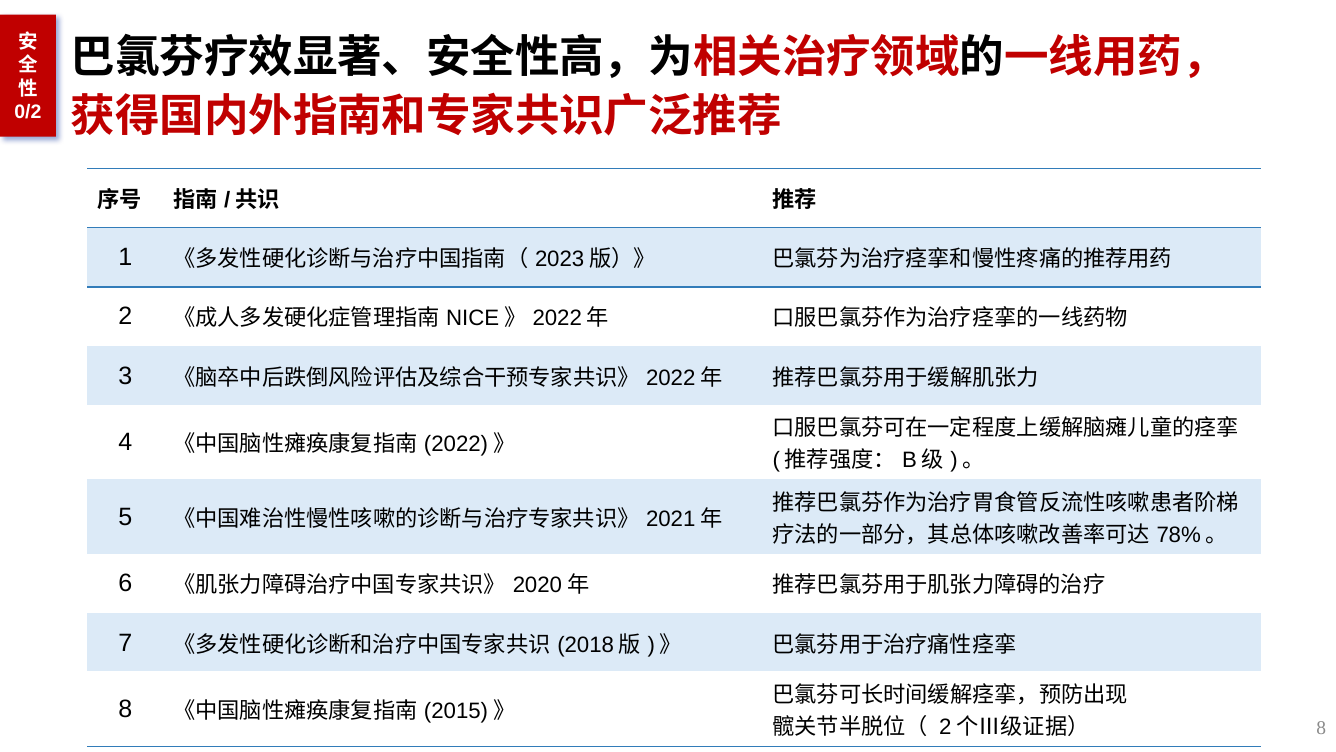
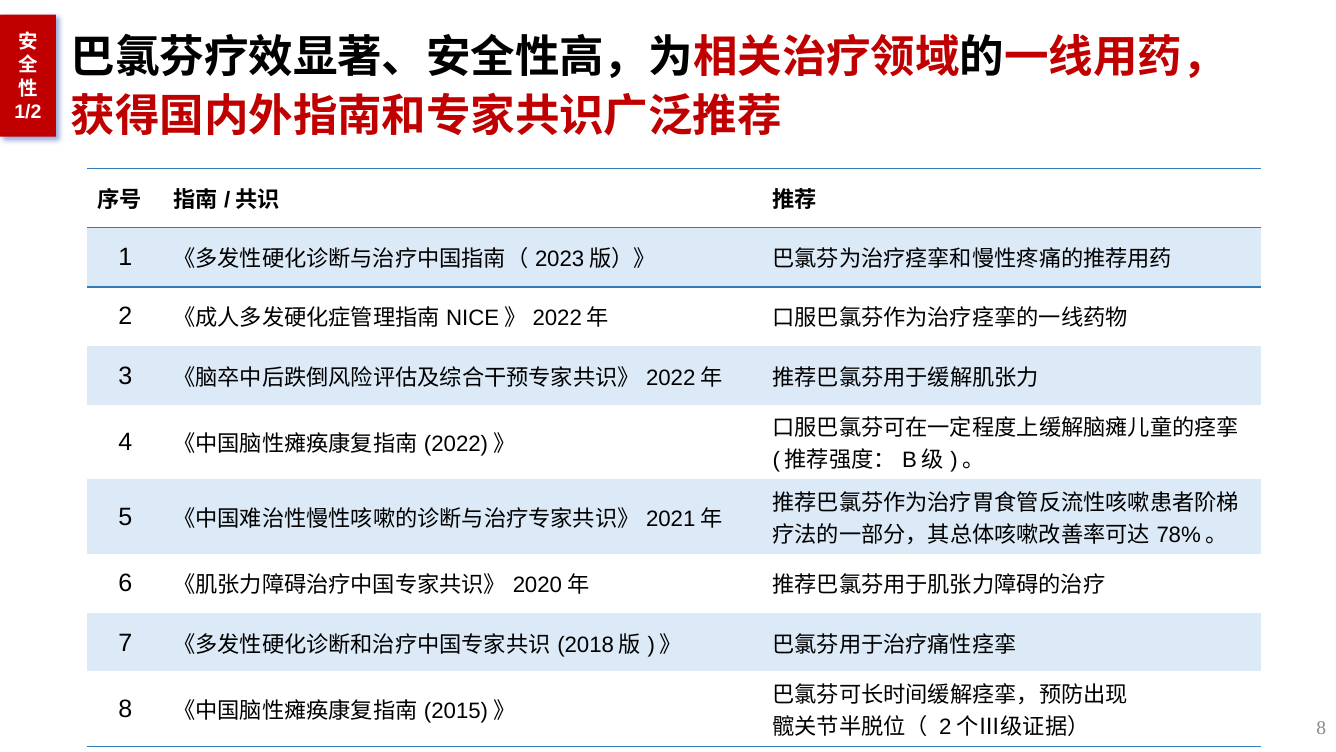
0/2: 0/2 -> 1/2 (28, 112)
